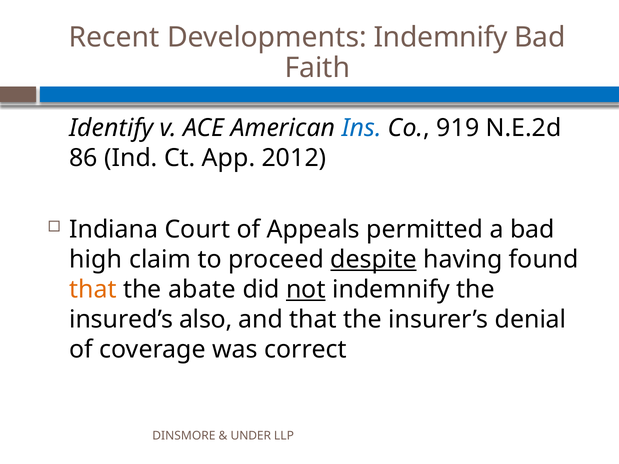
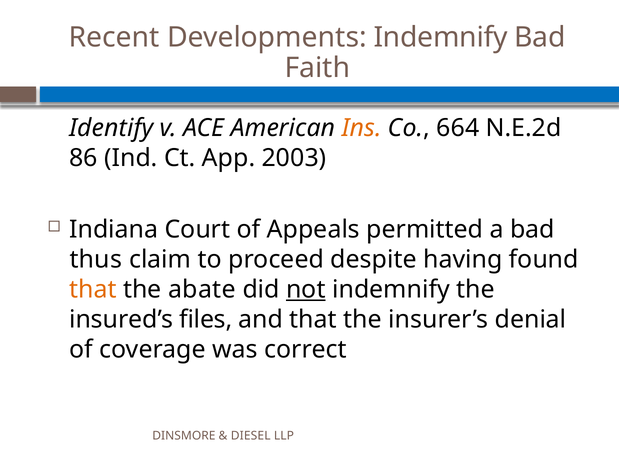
Ins colour: blue -> orange (362, 128)
919: 919 -> 664 (458, 128)
2012: 2012 -> 2003 (294, 158)
high: high -> thus (96, 260)
despite underline: present -> none (374, 260)
also: also -> files (206, 320)
UNDER: UNDER -> DIESEL (251, 436)
